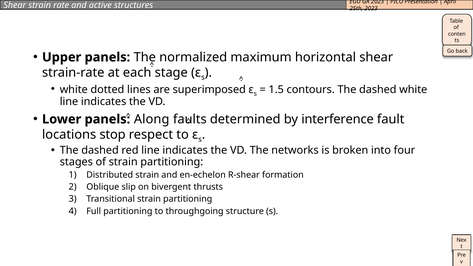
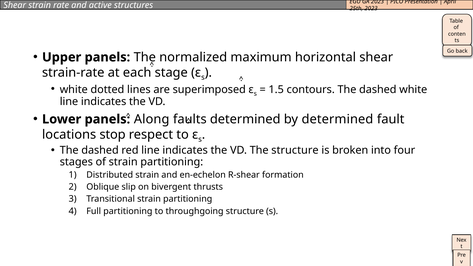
by interference: interference -> determined (337, 119)
The networks: networks -> structure (295, 150)
